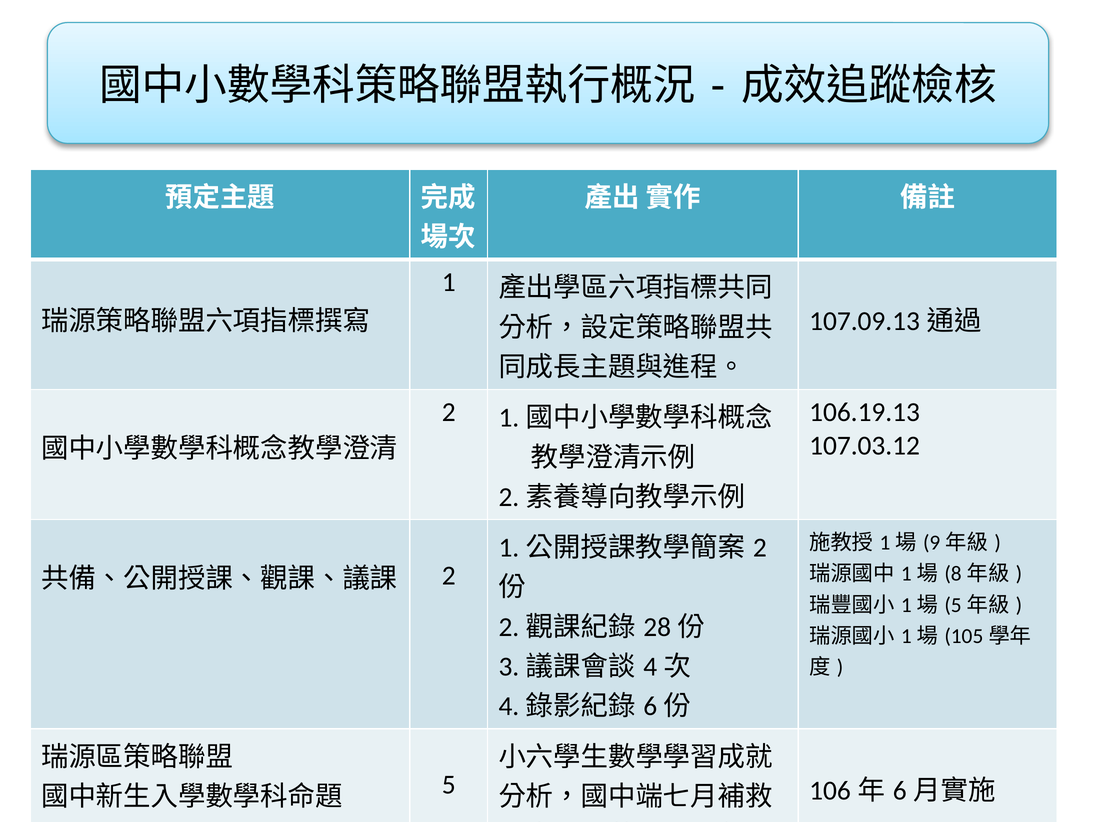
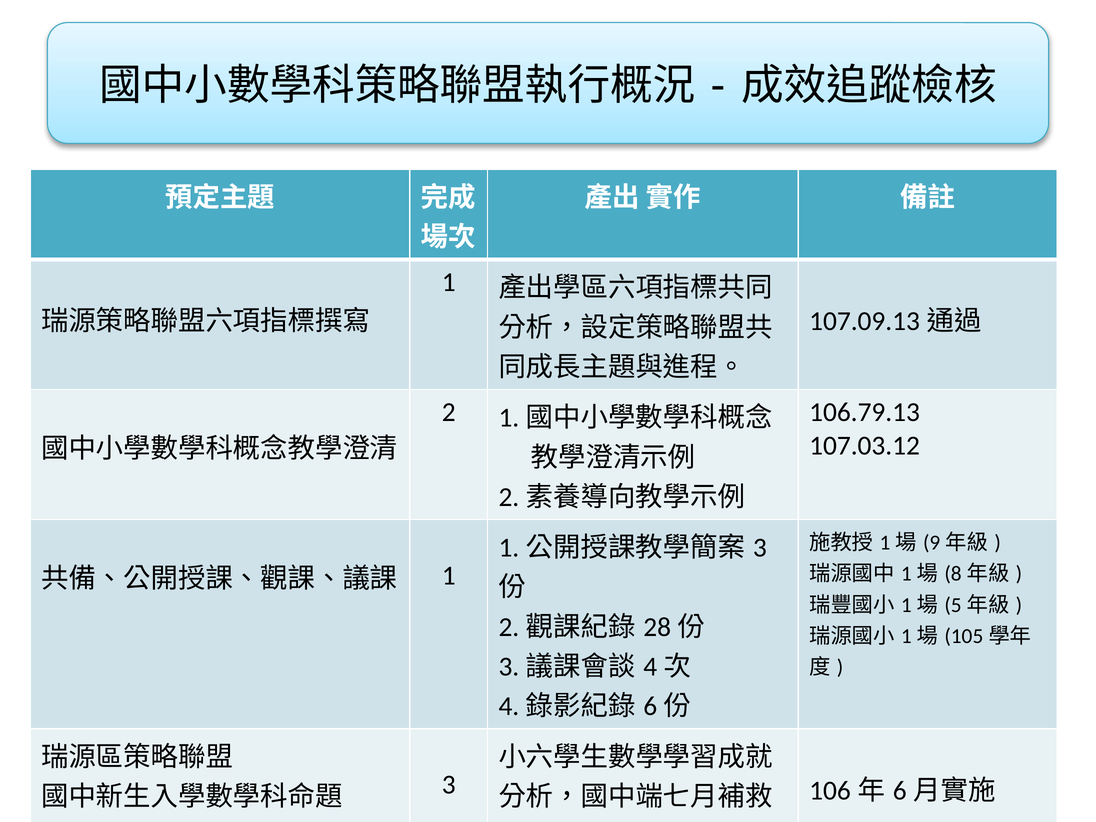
106.19.13: 106.19.13 -> 106.79.13 (865, 412)
2: 2 -> 3 (760, 548)
2: 2 -> 1 (449, 576)
5: 5 -> 3 (449, 785)
